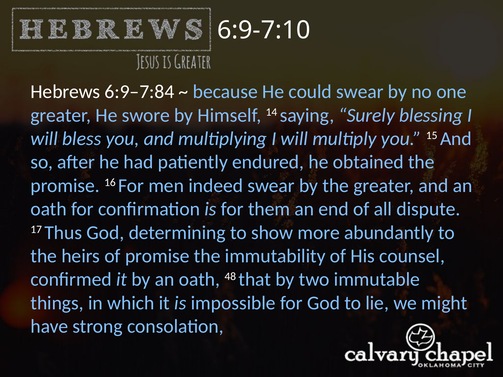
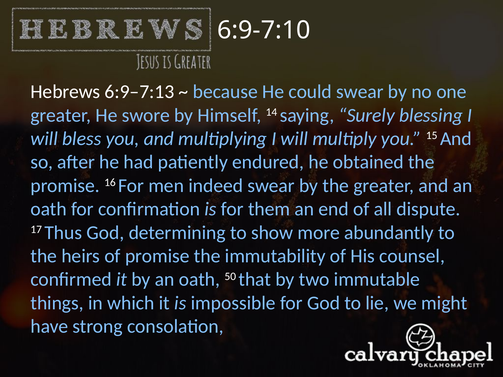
6:9–7:84: 6:9–7:84 -> 6:9–7:13 (139, 92)
48: 48 -> 50 (230, 277)
